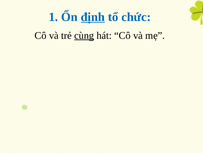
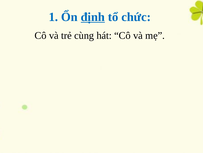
cùng underline: present -> none (84, 35)
